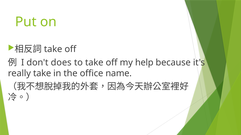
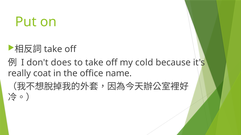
help: help -> cold (144, 63)
really take: take -> coat (42, 74)
